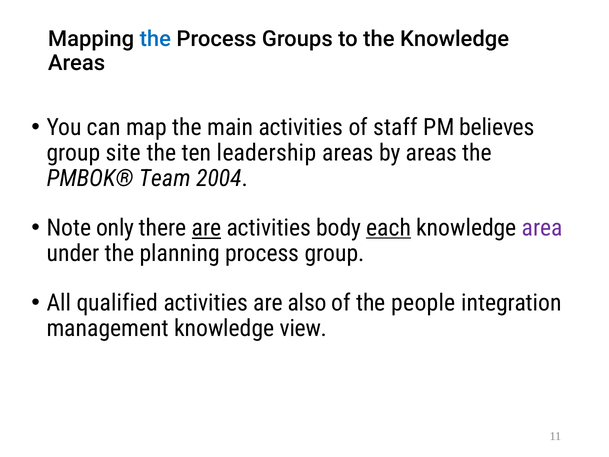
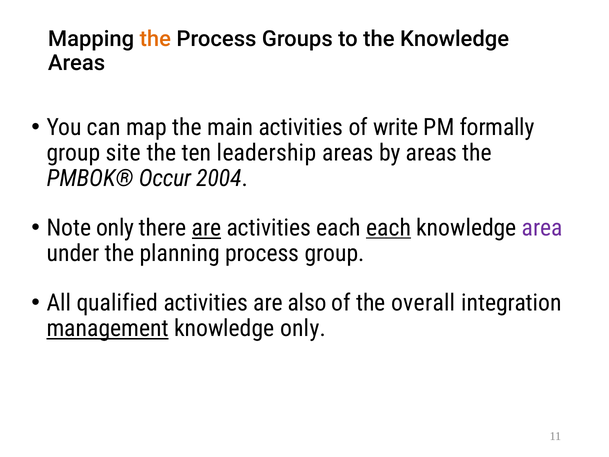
the colour: blue -> orange (155, 39)
staff: staff -> write (396, 127)
believes: believes -> formally (497, 127)
Team: Team -> Occur (165, 179)
activities body: body -> each (339, 228)
people: people -> overall (423, 303)
management underline: none -> present (108, 328)
knowledge view: view -> only (303, 328)
